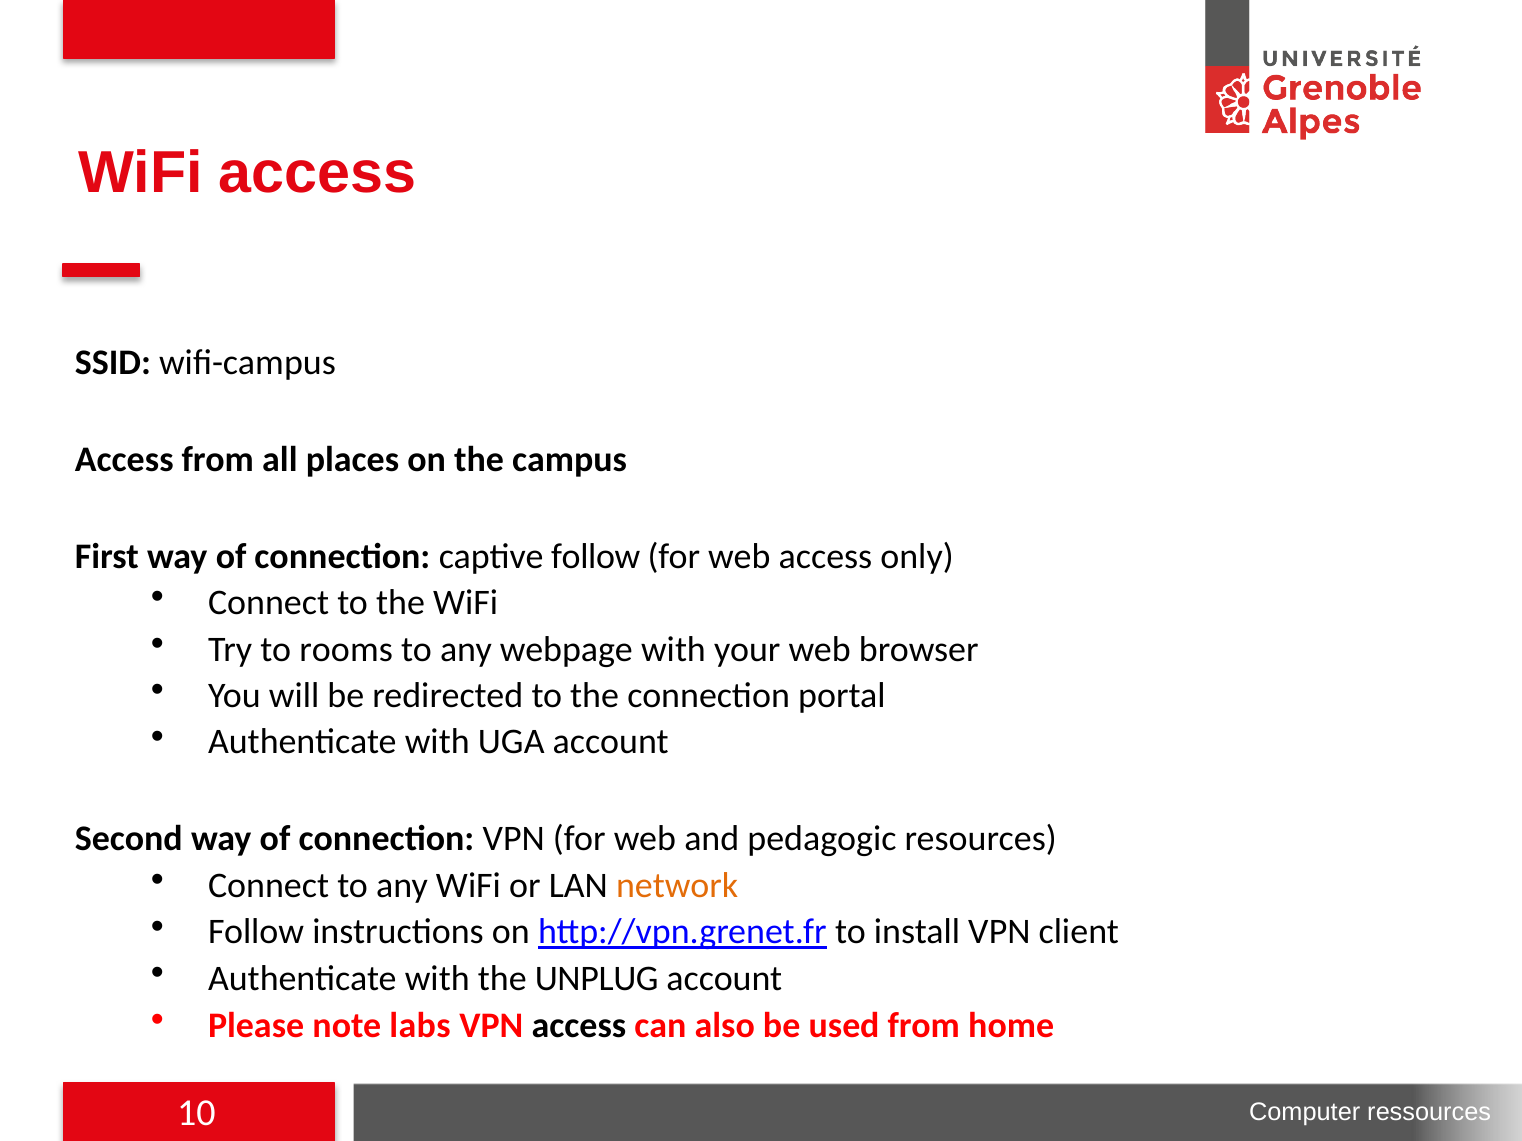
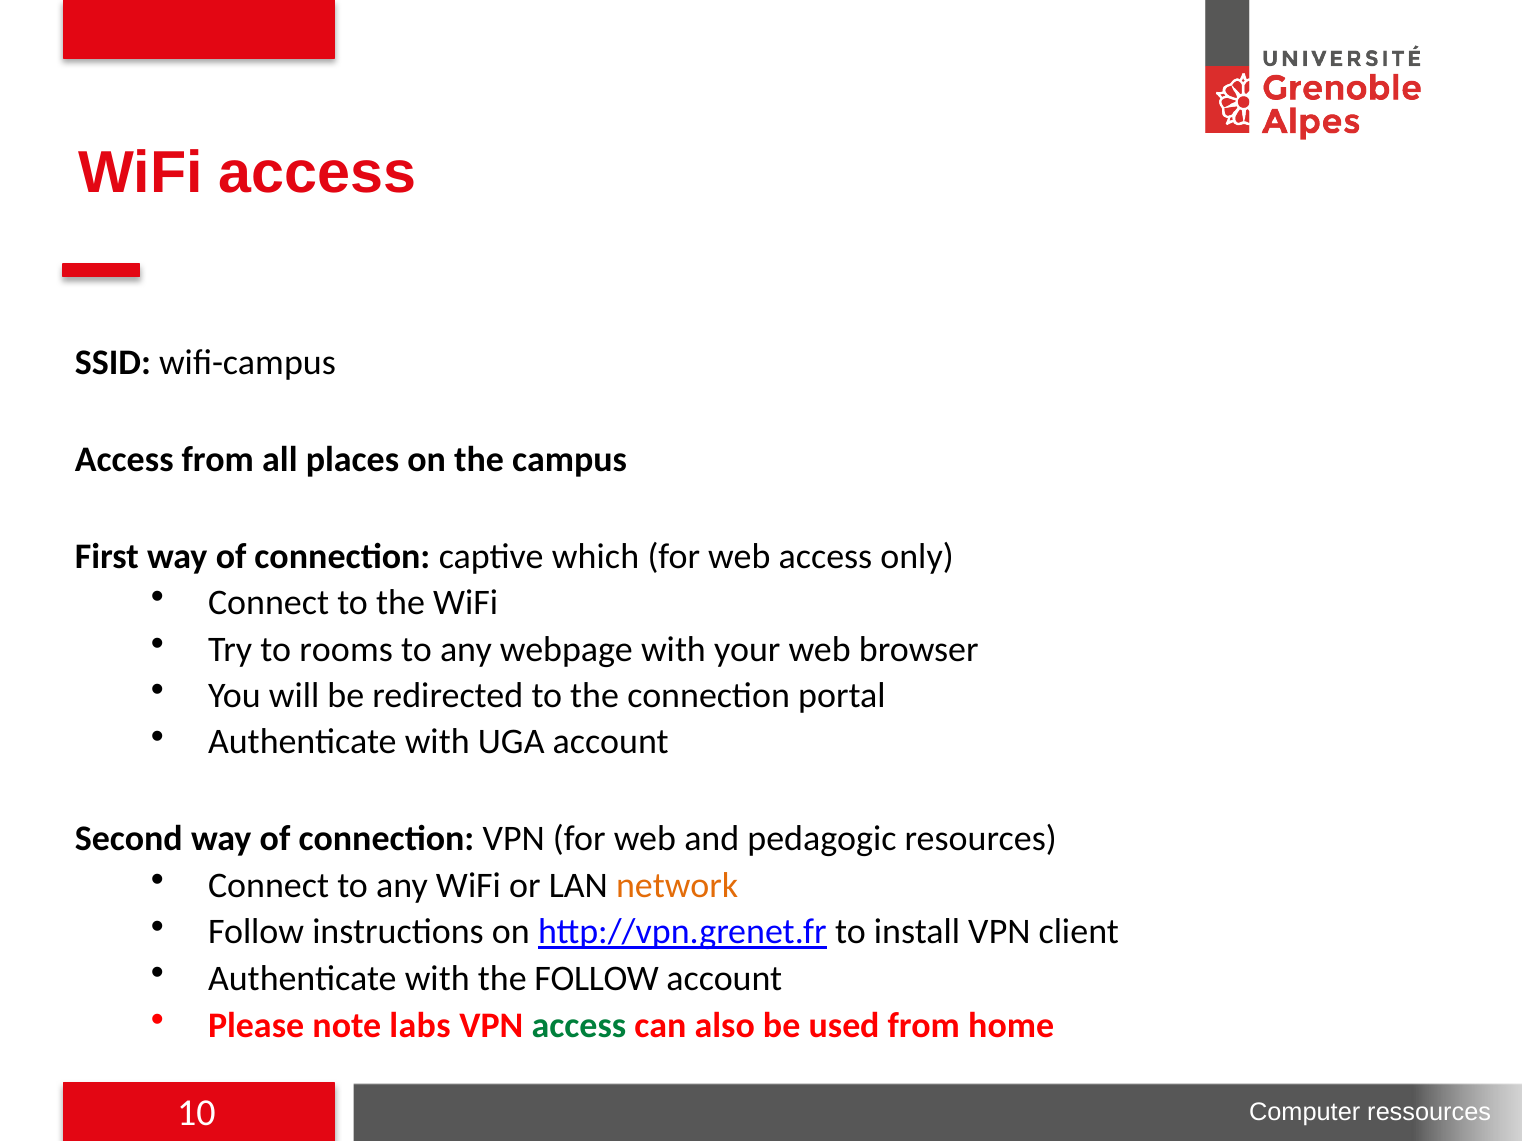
captive follow: follow -> which (595, 557)
the UNPLUG: UNPLUG -> FOLLOW (597, 979)
access colour: black -> green (579, 1026)
